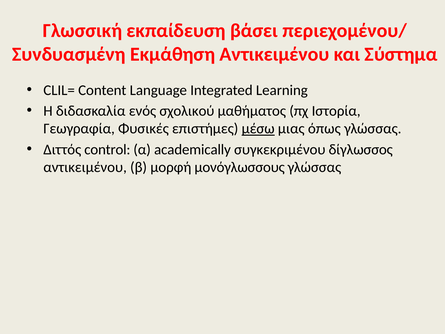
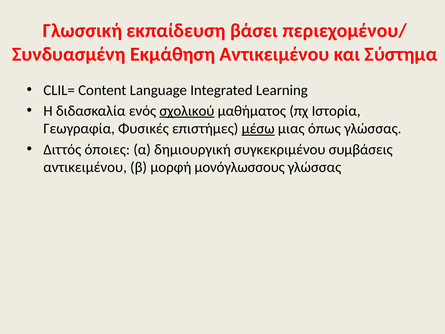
σχολικού underline: none -> present (187, 111)
control: control -> όποιες (107, 149)
academically: academically -> δημιουργική (192, 149)
δίγλωσσος: δίγλωσσος -> συμβάσεις (361, 149)
